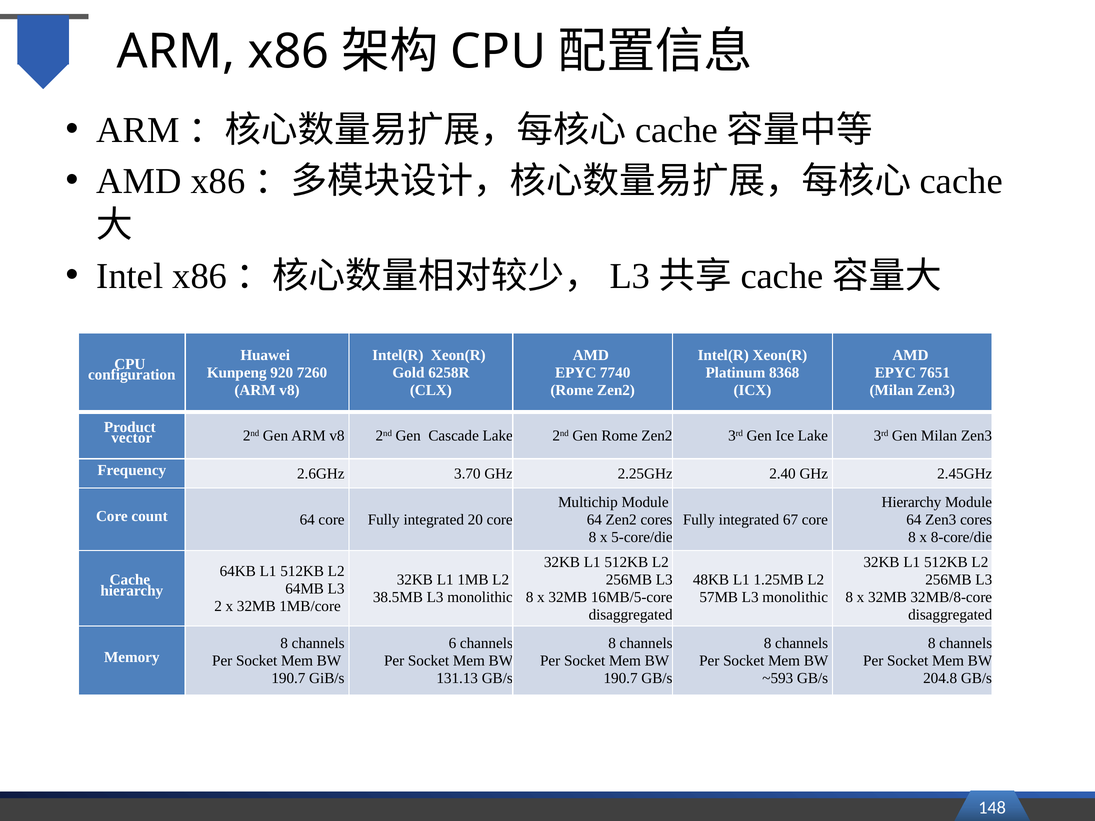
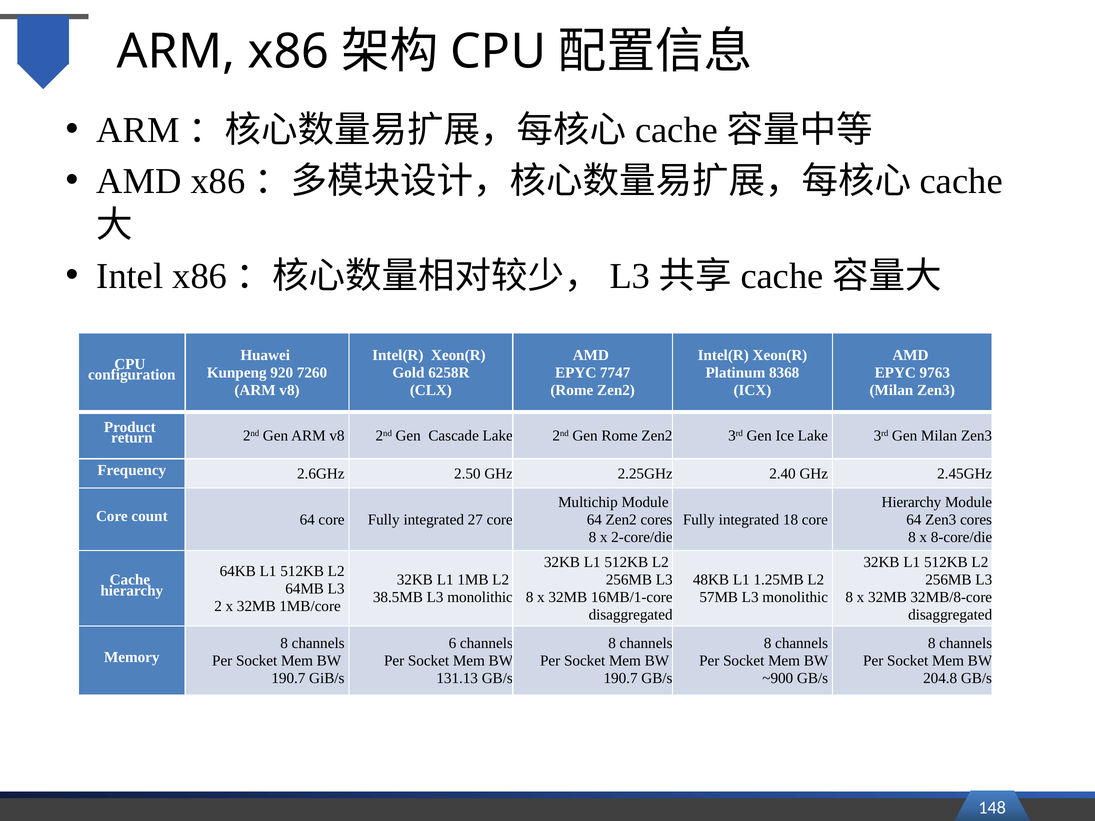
7740: 7740 -> 7747 (615, 373)
7651: 7651 -> 9763 (935, 373)
vector: vector -> return (132, 438)
3.70: 3.70 -> 2.50 (467, 474)
20: 20 -> 27 (475, 520)
67: 67 -> 18 (791, 520)
5-core/die: 5-core/die -> 2-core/die (642, 537)
16MB/5-core: 16MB/5-core -> 16MB/1-core (632, 598)
~593: ~593 -> ~900 (778, 679)
